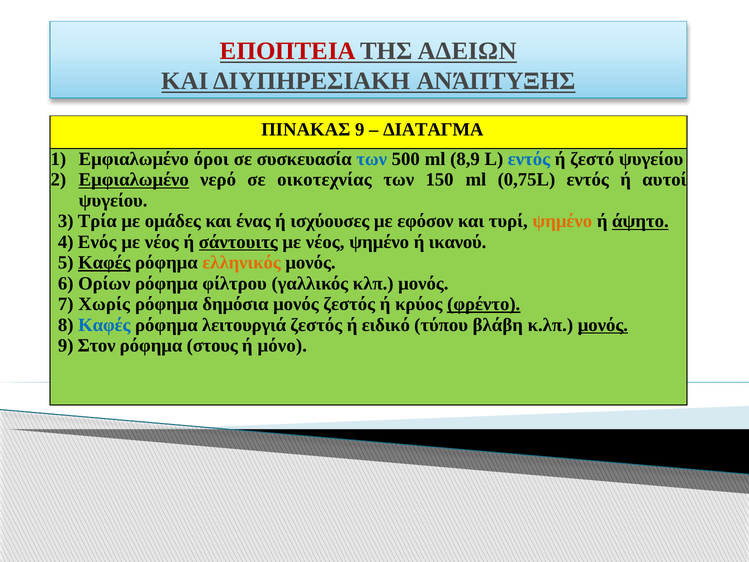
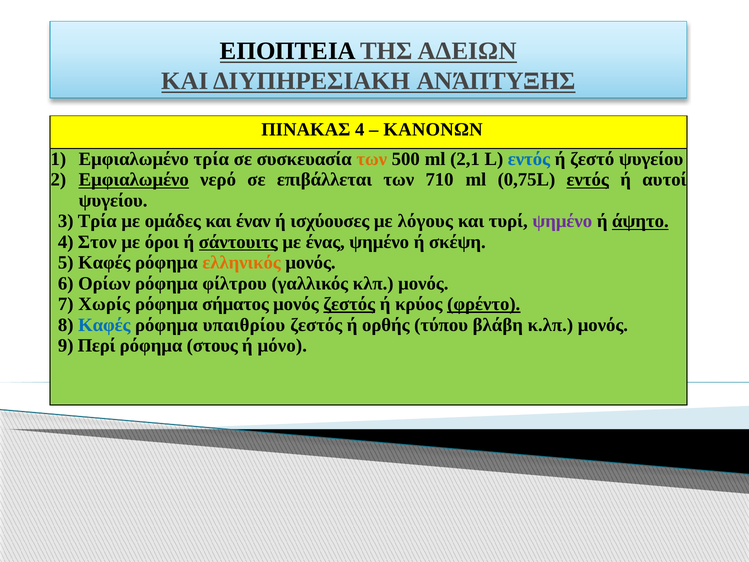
ΕΠΟΠΤΕΙΑ colour: red -> black (288, 51)
ΠΙΝΑΚΑΣ 9: 9 -> 4 (360, 129)
ΔΙΑΤΑΓΜΑ: ΔΙΑΤΑΓΜΑ -> ΚΑΝΟΝΩΝ (433, 129)
Εμφιαλωμένο όροι: όροι -> τρία (211, 159)
των colour: blue -> orange (372, 159)
8,9: 8,9 -> 2,1 (465, 159)
οικοτεχνίας: οικοτεχνίας -> επιβάλλεται (325, 180)
150: 150 -> 710 (440, 180)
εντός underline: none -> present (588, 180)
ένας: ένας -> έναν (253, 221)
εφόσον: εφόσον -> λόγους (425, 221)
ψημένο colour: orange -> purple (562, 221)
Ενός: Ενός -> Στον (97, 242)
νέος: νέος -> όροι (162, 242)
νέος: νέος -> ένας (325, 242)
ικανού: ικανού -> σκέψη (457, 242)
Καφές underline: present -> none (104, 263)
δημόσια: δημόσια -> σήματος (236, 304)
ζεστός underline: none -> present (349, 304)
λειτουργιά: λειτουργιά -> υπαιθρίου (244, 325)
ειδικό: ειδικό -> ορθής (386, 325)
μονός underline: present -> none (603, 325)
Στον: Στον -> Περί (97, 346)
